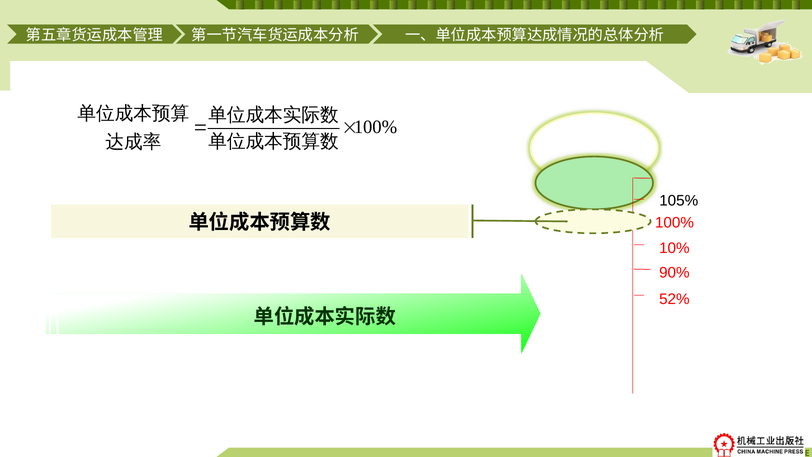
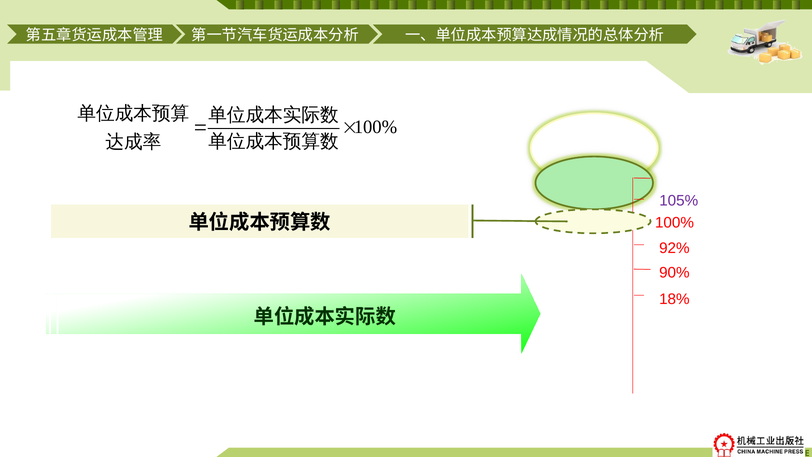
105% colour: black -> purple (679, 201)
10%: 10% -> 92% (674, 248)
52%: 52% -> 18% (674, 299)
